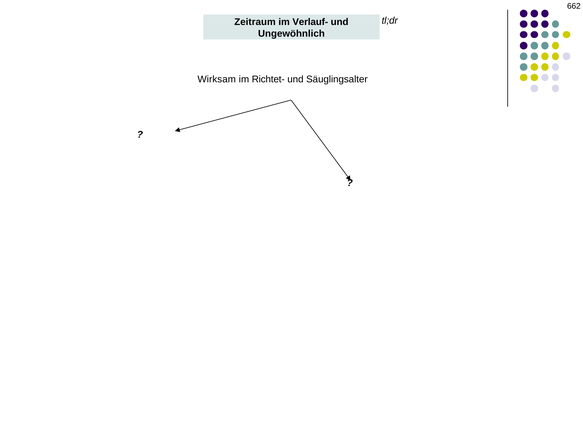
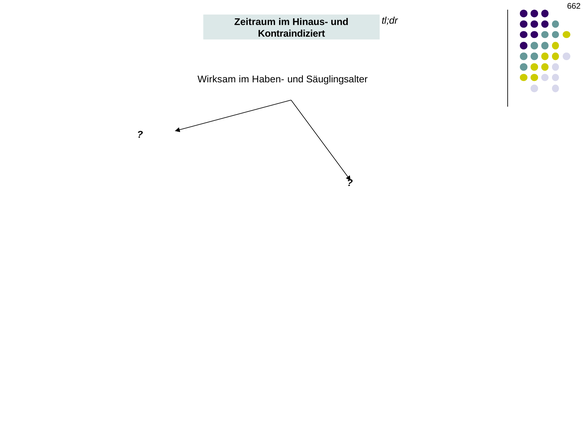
Verlauf-: Verlauf- -> Hinaus- (310, 22)
Ungewöhnlich: Ungewöhnlich -> Kontraindiziert (291, 34)
Richtet-: Richtet- -> Haben- (268, 79)
